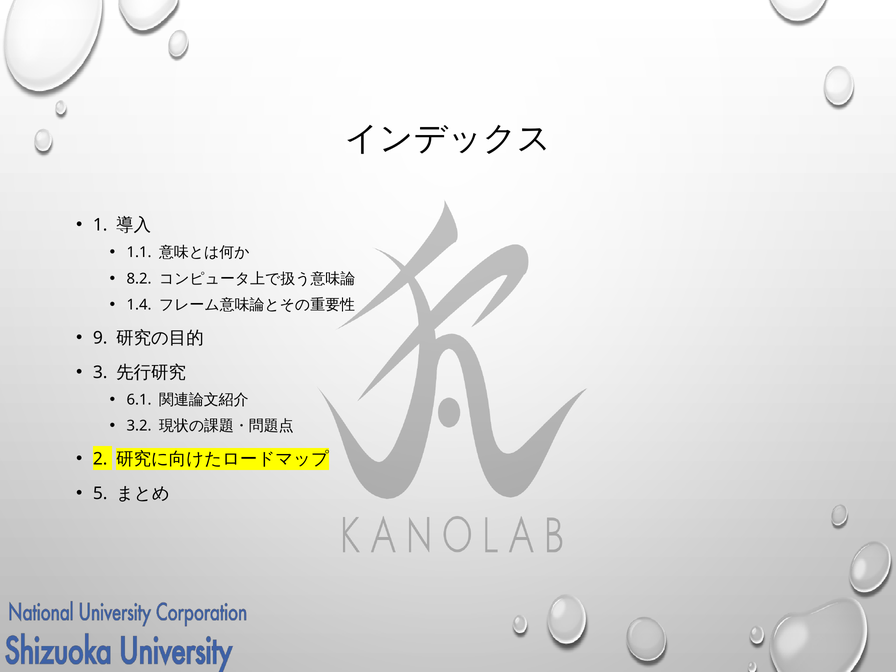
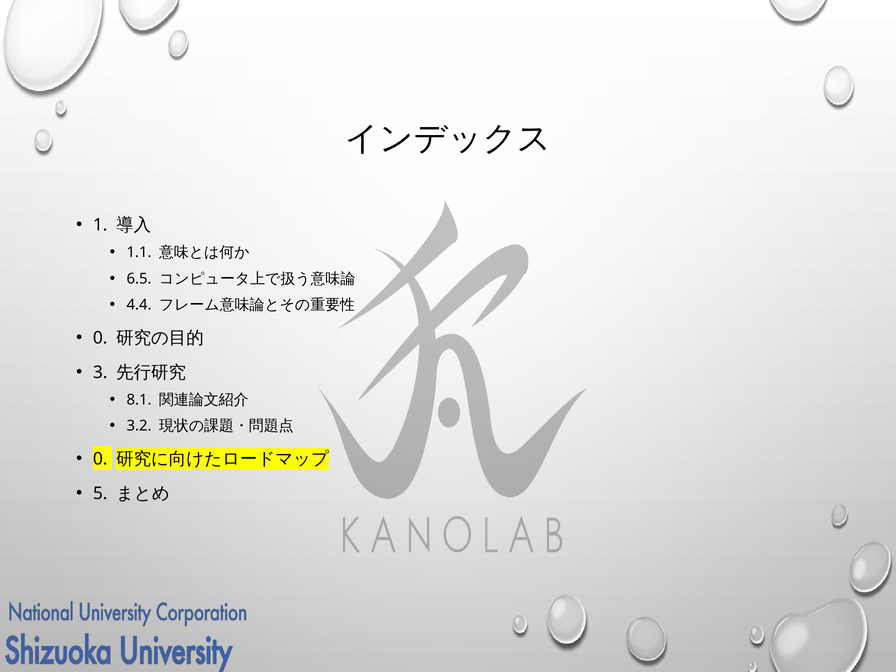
8.2: 8.2 -> 6.5 (139, 279)
1.4: 1.4 -> 4.4 (139, 305)
9: 9 -> 0 (100, 338)
6.1: 6.1 -> 8.1 (139, 400)
2: 2 -> 0 (100, 459)
